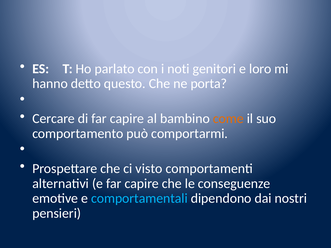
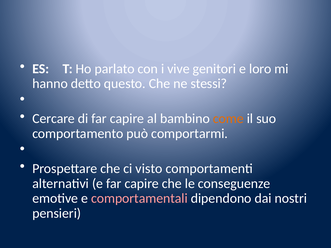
noti: noti -> vive (178, 69)
porta: porta -> stessi (209, 84)
comportamentali colour: light blue -> pink (139, 199)
